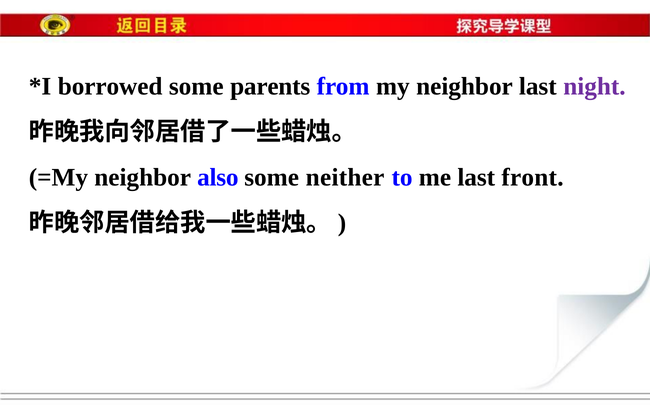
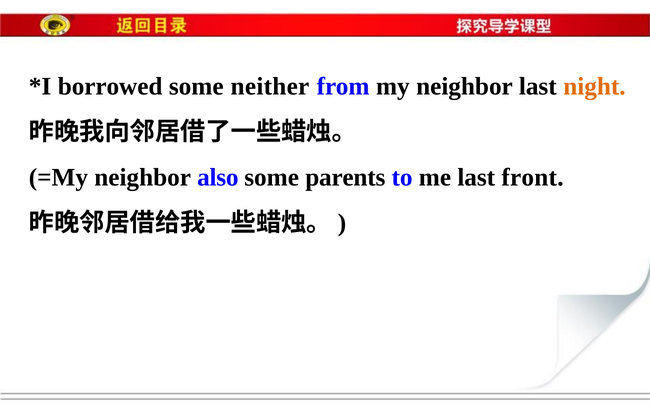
parents: parents -> neither (270, 86)
night colour: purple -> orange (594, 86)
neither: neither -> parents (345, 177)
